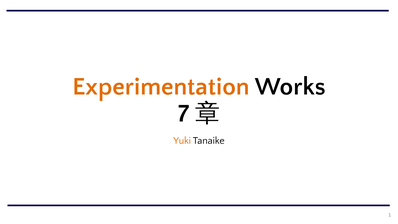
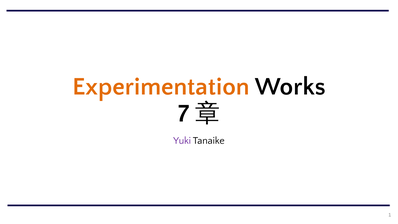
Yuki colour: orange -> purple (182, 140)
